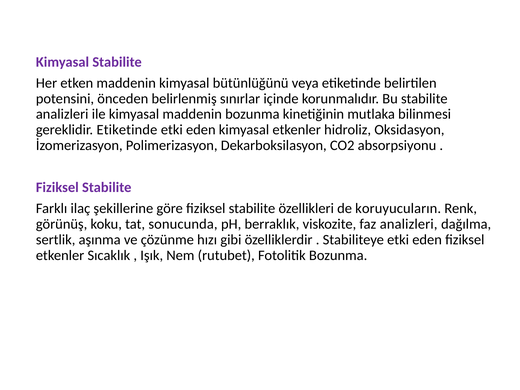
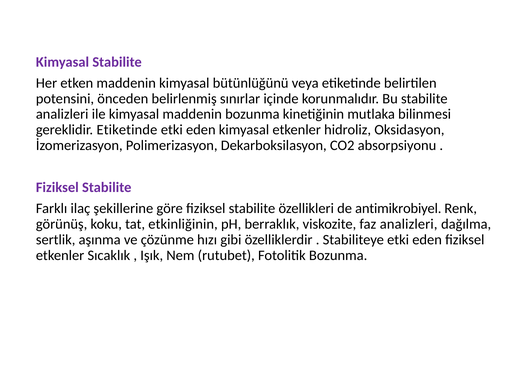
koruyucuların: koruyucuların -> antimikrobiyel (398, 208)
sonucunda: sonucunda -> etkinliğinin (183, 224)
